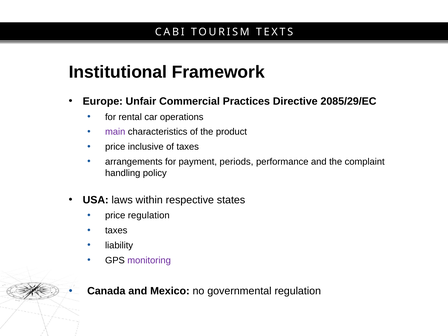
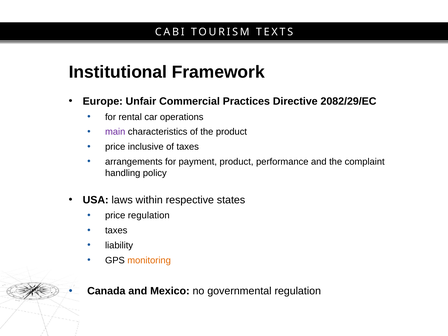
2085/29/EC: 2085/29/EC -> 2082/29/EC (348, 101)
payment periods: periods -> product (237, 162)
monitoring colour: purple -> orange (149, 260)
